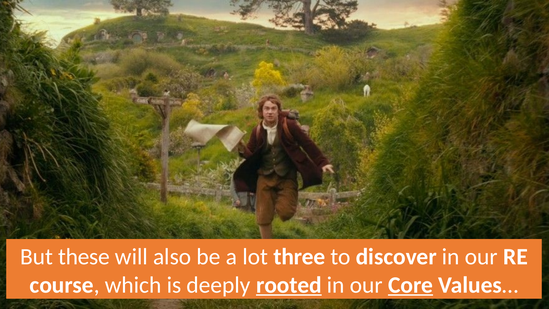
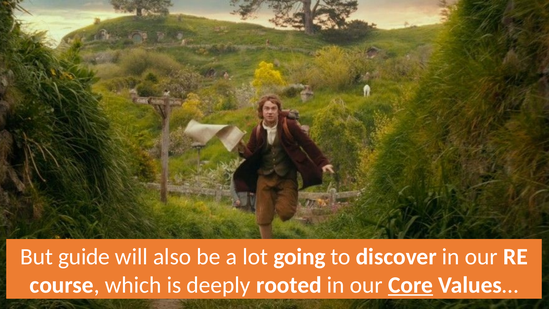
these: these -> guide (84, 257)
three: three -> going (299, 257)
rooted underline: present -> none (289, 285)
